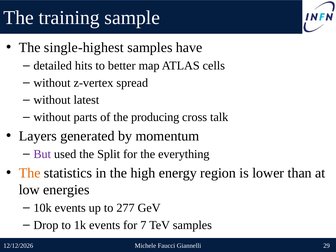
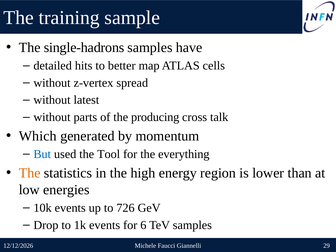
single-highest: single-highest -> single-hadrons (84, 47)
Layers: Layers -> Which (38, 136)
But colour: purple -> blue (42, 154)
Split: Split -> Tool (109, 154)
277: 277 -> 726 (125, 208)
7: 7 -> 6 (143, 225)
